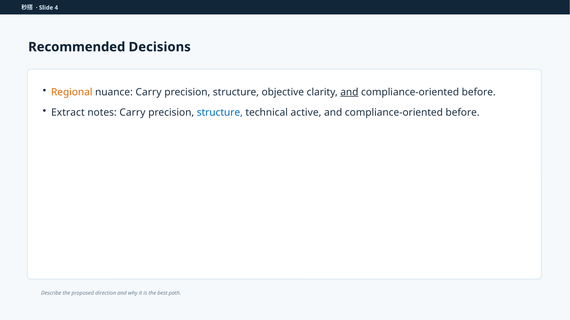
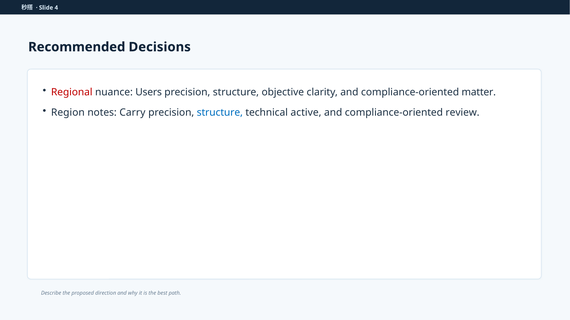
Regional colour: orange -> red (72, 92)
nuance Carry: Carry -> Users (149, 92)
and underline: present -> none (349, 92)
before: before -> matter (479, 92)
Extract: Extract -> Region (68, 113)
before: before -> review (463, 113)
